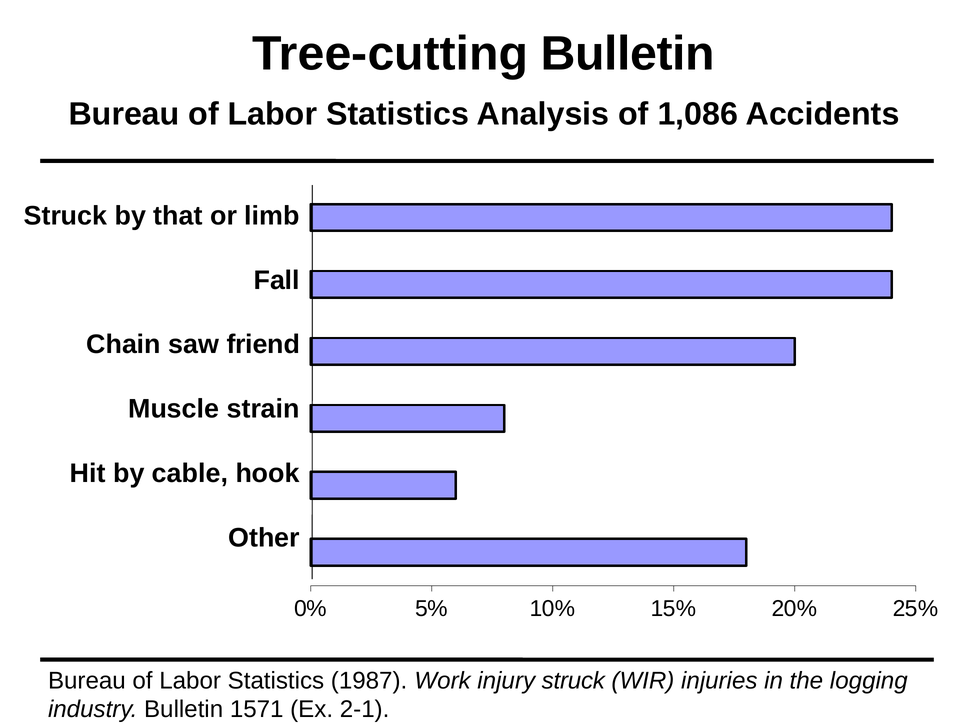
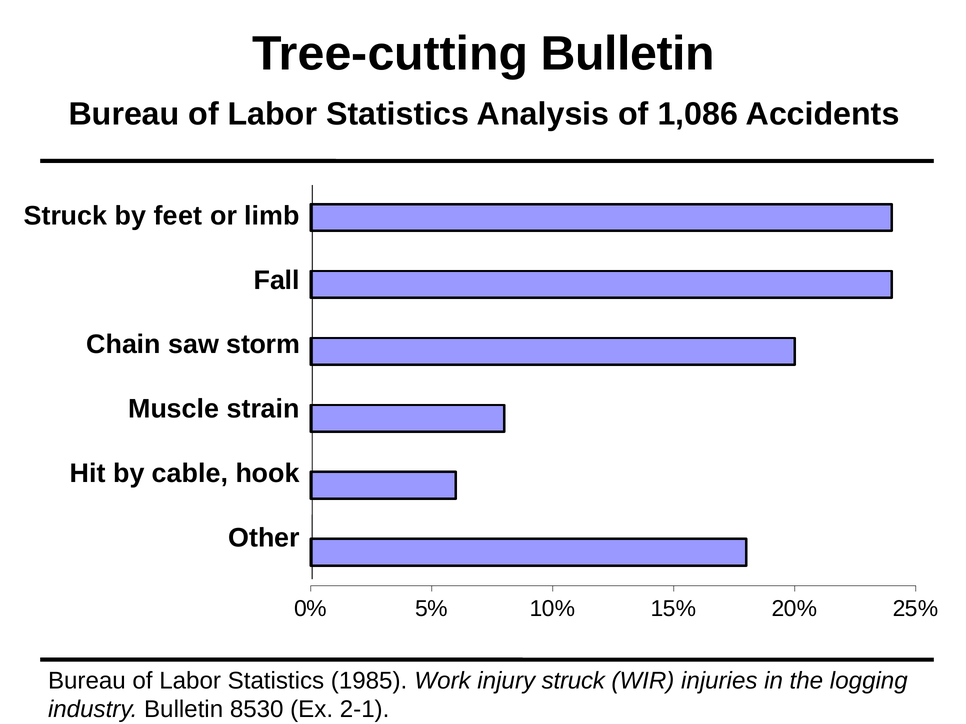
that: that -> feet (178, 216)
friend: friend -> storm (263, 345)
1987: 1987 -> 1985 (369, 681)
1571: 1571 -> 8530 (257, 710)
